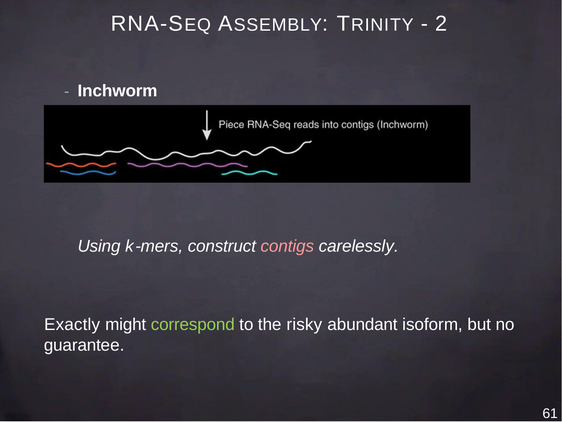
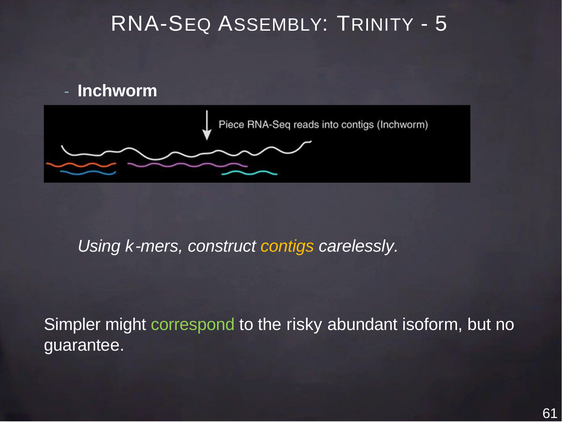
2: 2 -> 5 (441, 24)
contigs colour: pink -> yellow (287, 246)
Exactly: Exactly -> Simpler (72, 324)
